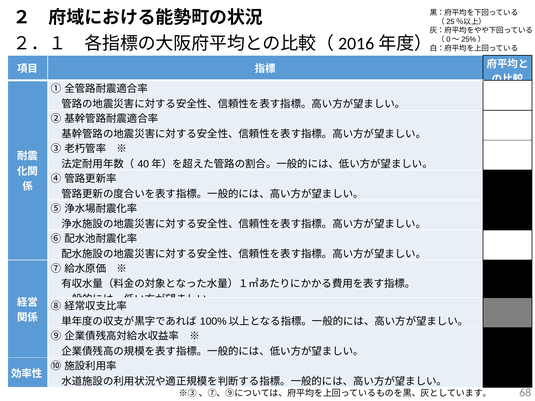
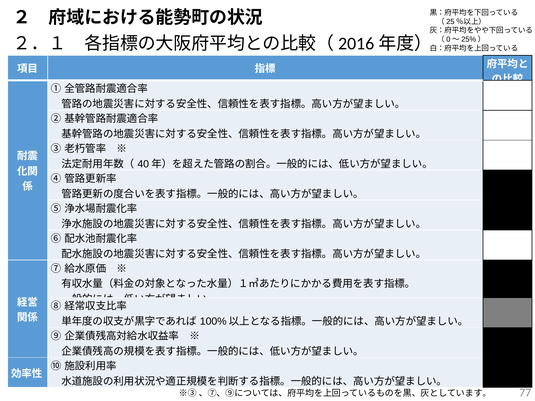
68: 68 -> 77 (525, 393)
